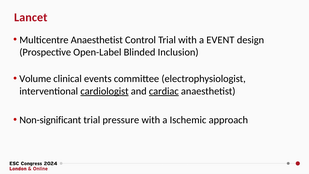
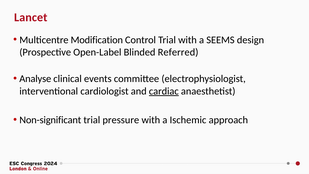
Multicentre Anaesthetist: Anaesthetist -> Modification (97, 40)
EVENT: EVENT -> SEEMS (220, 40)
Inclusion: Inclusion -> Referred (178, 52)
Volume: Volume -> Analyse (35, 79)
cardiologist underline: present -> none (104, 91)
